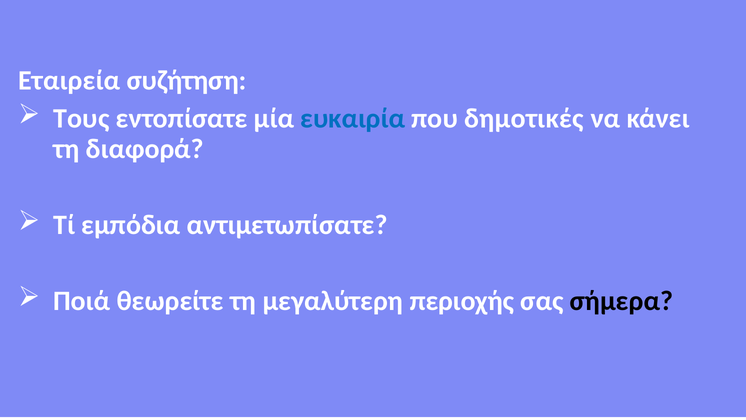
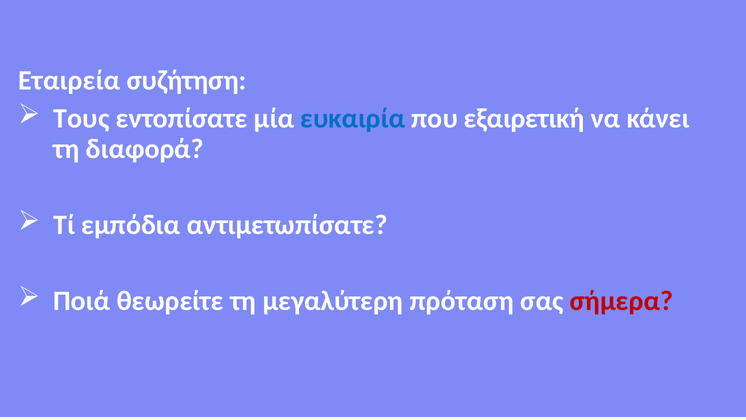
δημοτικές: δημοτικές -> εξαιρετική (524, 119)
περιοχής: περιοχής -> πρόταση (462, 301)
σήμερα colour: black -> red (621, 301)
